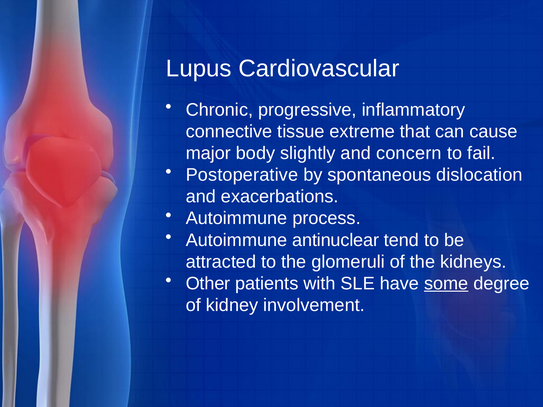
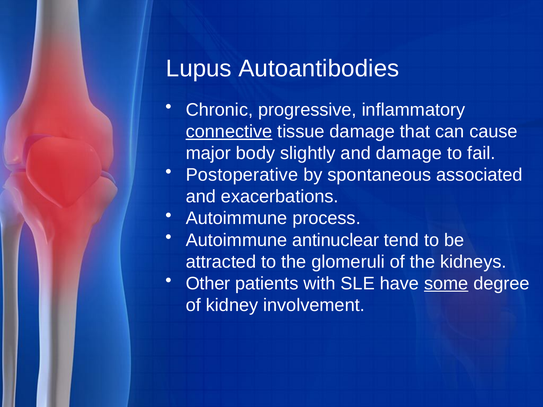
Cardiovascular: Cardiovascular -> Autoantibodies (319, 69)
connective underline: none -> present (229, 132)
tissue extreme: extreme -> damage (362, 132)
and concern: concern -> damage (409, 153)
dislocation: dislocation -> associated (479, 175)
